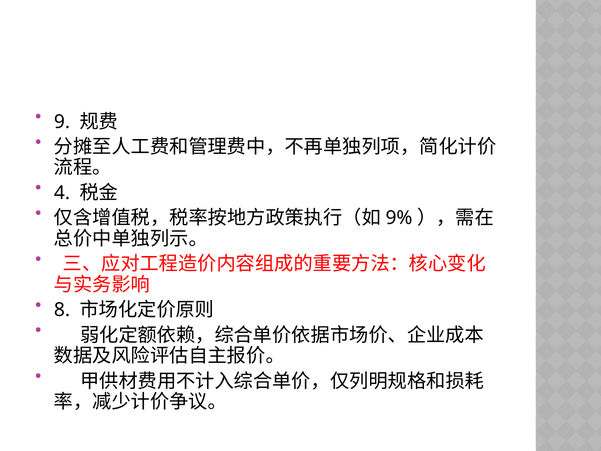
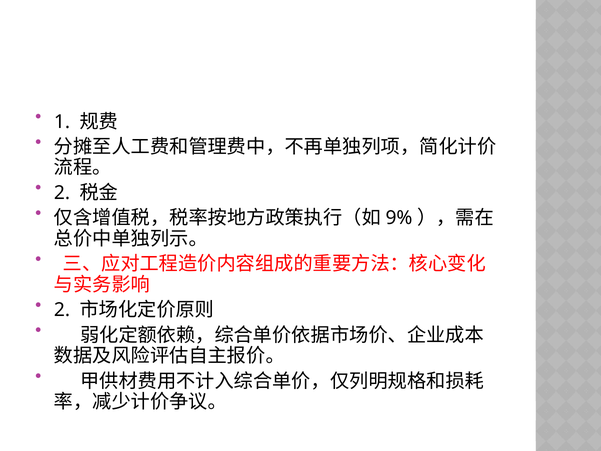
9: 9 -> 1 (62, 122)
4: 4 -> 2 (62, 193)
8: 8 -> 2 (62, 310)
